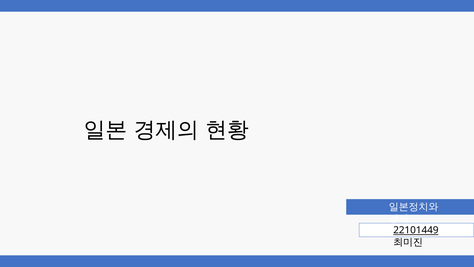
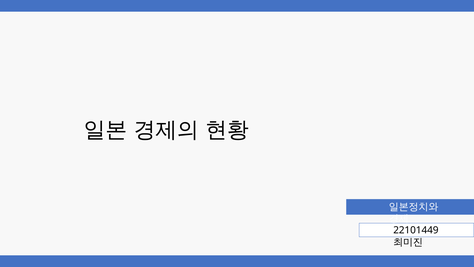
22101449 underline: present -> none (416, 230)
